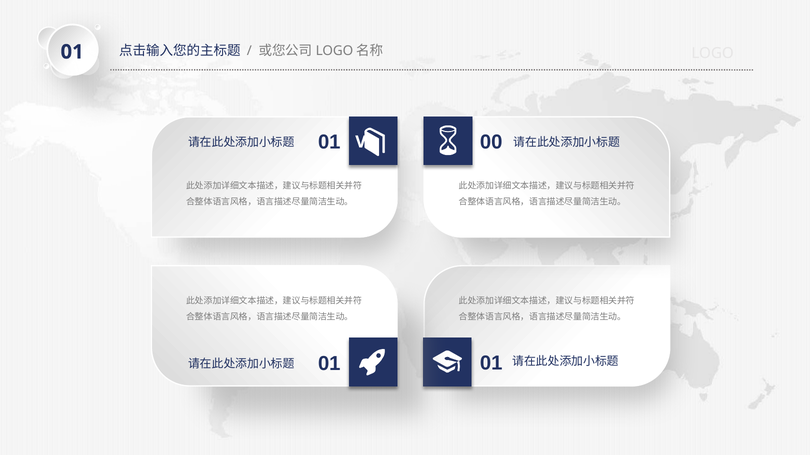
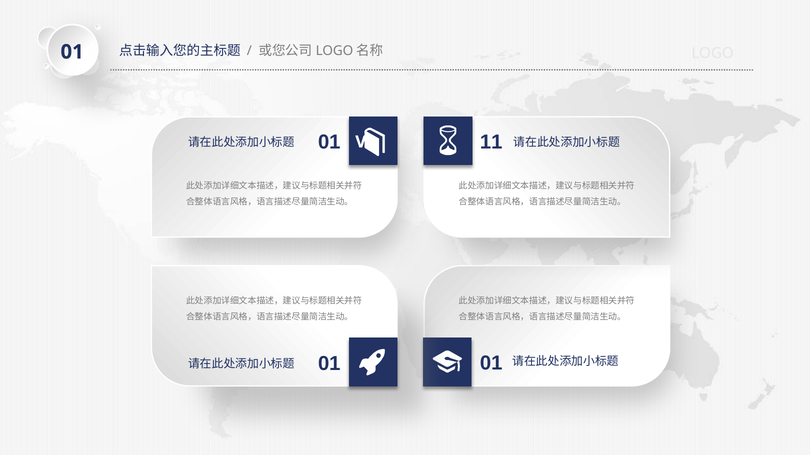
00: 00 -> 11 (491, 142)
